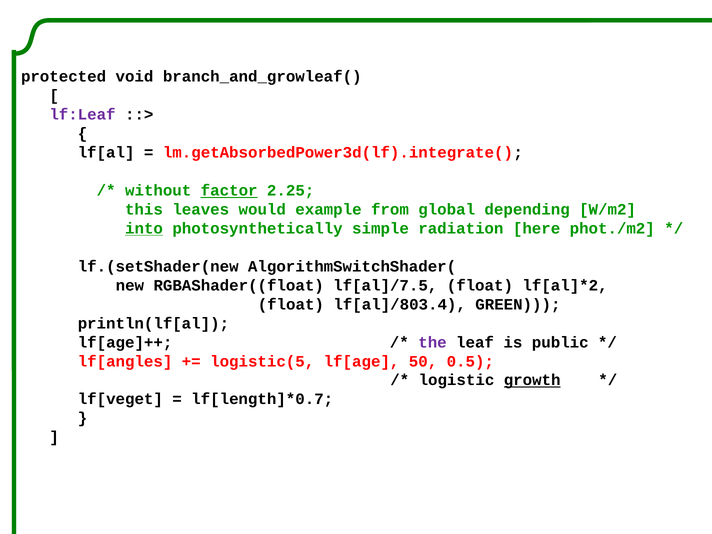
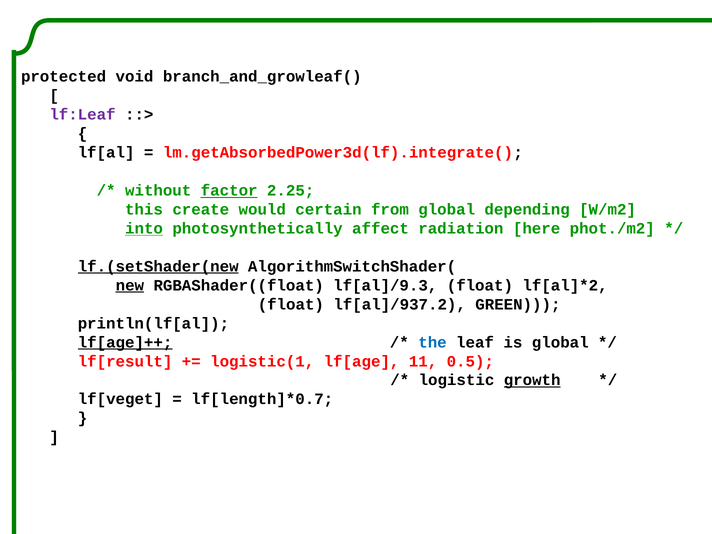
leaves: leaves -> create (201, 209)
example: example -> certain (328, 209)
simple: simple -> affect (381, 228)
lf.(setShader(new underline: none -> present (158, 266)
new underline: none -> present (130, 285)
lf[al]/7.5: lf[al]/7.5 -> lf[al]/9.3 (385, 285)
lf[al]/803.4: lf[al]/803.4 -> lf[al]/937.2 (400, 304)
lf[age]++ underline: none -> present (125, 342)
the colour: purple -> blue (432, 342)
is public: public -> global (560, 342)
lf[angles: lf[angles -> lf[result (125, 361)
logistic(5: logistic(5 -> logistic(1 (262, 361)
50: 50 -> 11 (423, 361)
